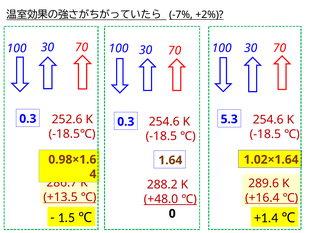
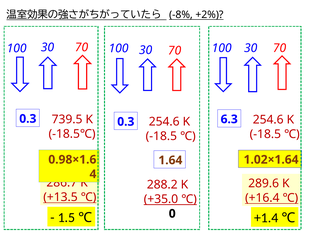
-7%: -7% -> -8% (181, 15)
252.6: 252.6 -> 739.5 (67, 119)
5.3: 5.3 -> 6.3 (229, 119)
+48.0: +48.0 -> +35.0 (161, 199)
